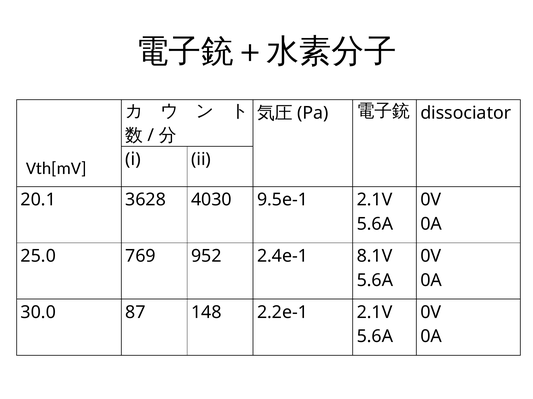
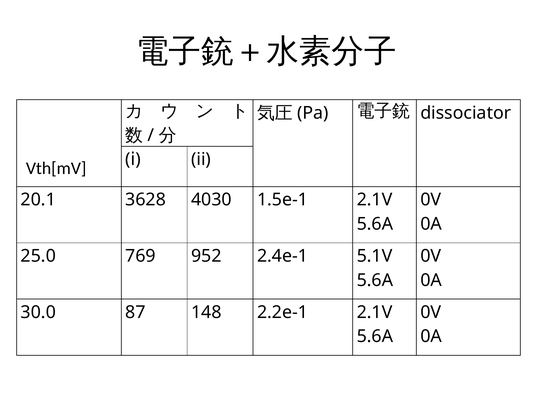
9.5e-1: 9.5e-1 -> 1.5e-1 (283, 200)
8.1V: 8.1V -> 5.1V (375, 256)
